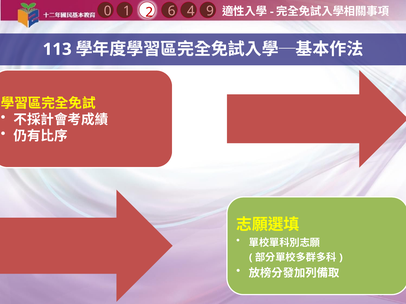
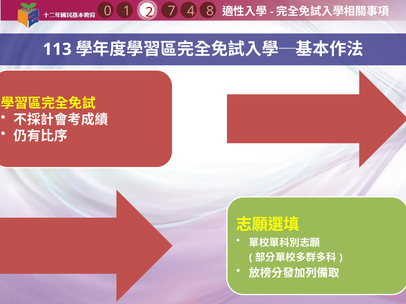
9: 9 -> 8 (210, 11)
6: 6 -> 7 (172, 11)
